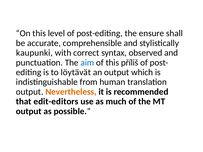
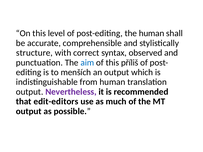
the ensure: ensure -> human (152, 33)
kaupunki: kaupunki -> structure (34, 53)
löytävät: löytävät -> menších (76, 72)
Nevertheless colour: orange -> purple (71, 92)
